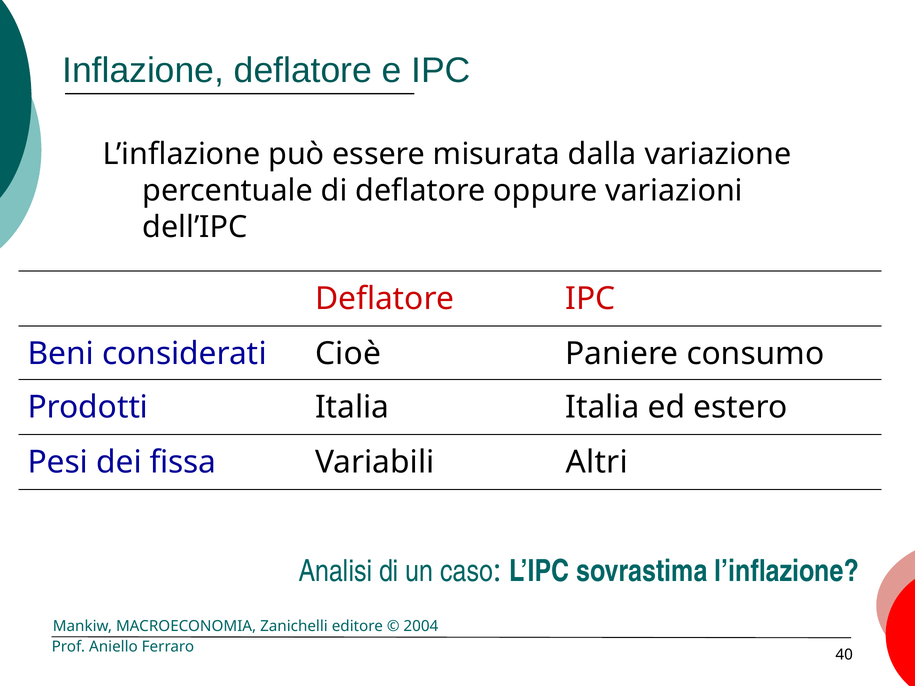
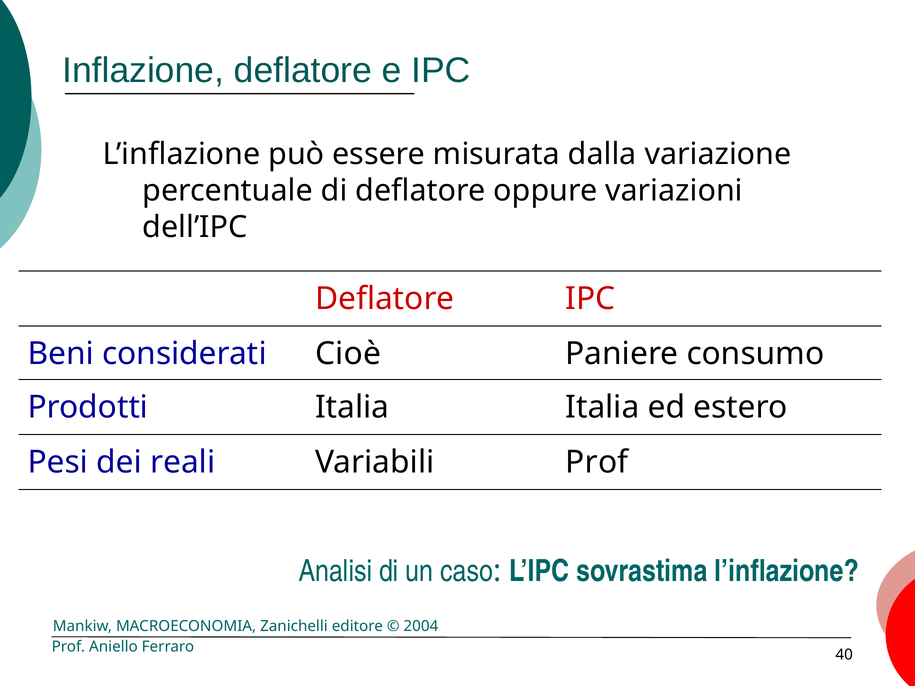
fissa: fissa -> reali (183, 463)
Variabili Altri: Altri -> Prof (597, 463)
